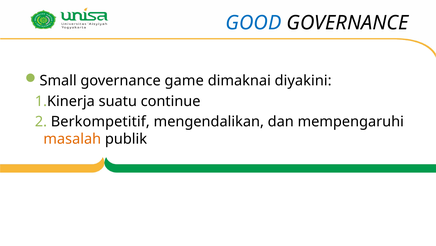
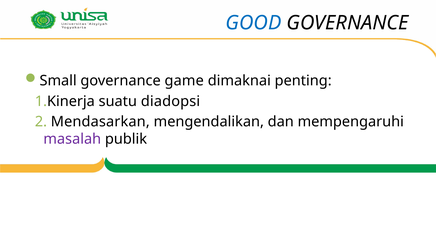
diyakini: diyakini -> penting (303, 81)
continue: continue -> diadopsi (171, 101)
Berkompetitif: Berkompetitif -> Mendasarkan (100, 121)
masalah colour: orange -> purple (72, 139)
